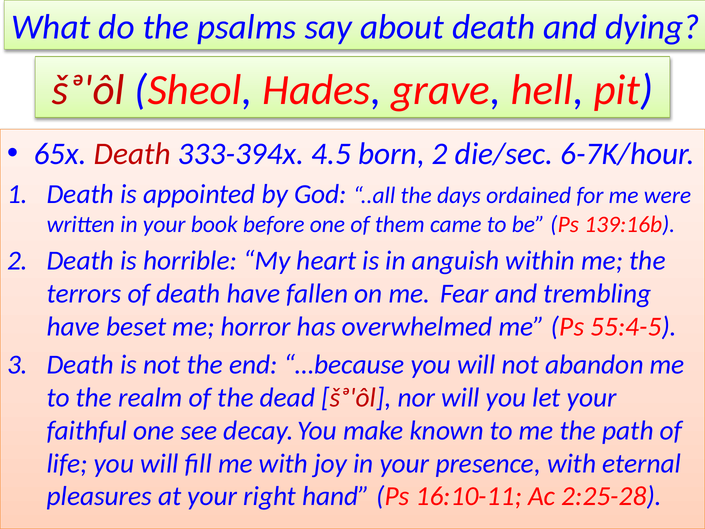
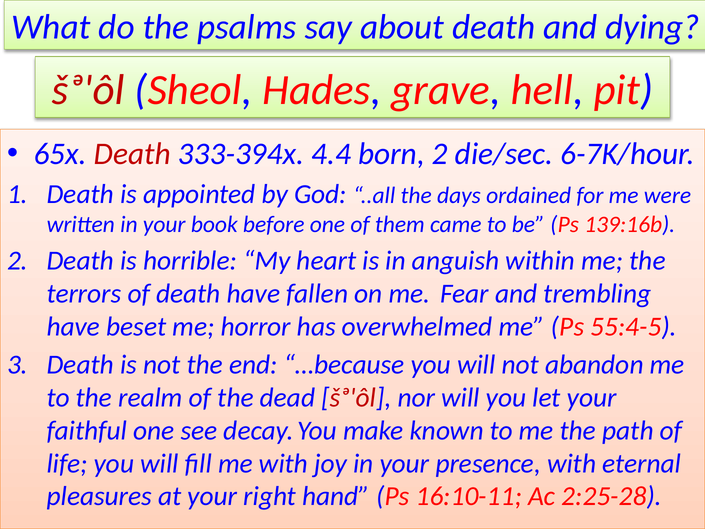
4.5: 4.5 -> 4.4 (331, 154)
